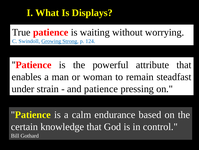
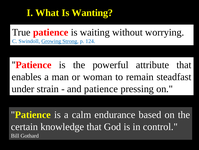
Displays: Displays -> Wanting (92, 13)
